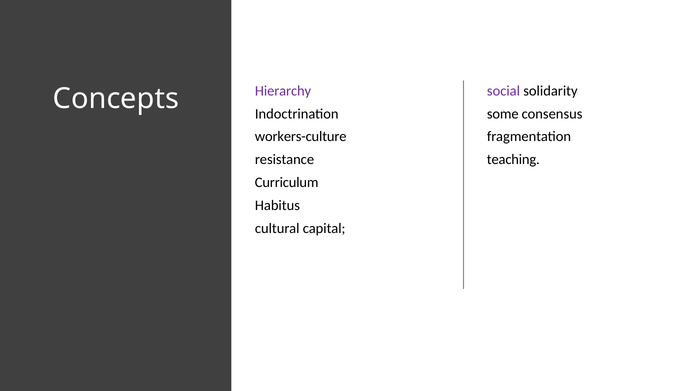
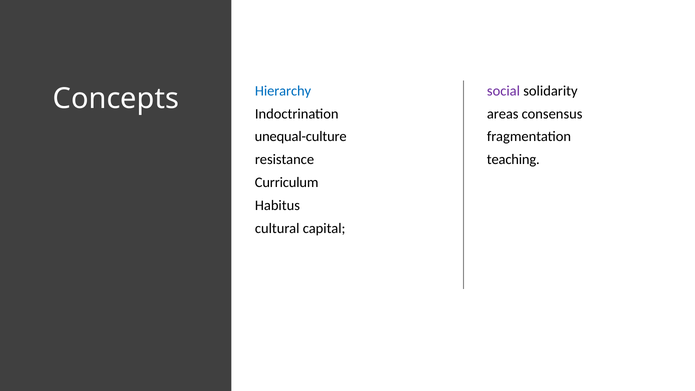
Hierarchy colour: purple -> blue (283, 91)
some: some -> areas (503, 114)
workers-culture: workers-culture -> unequal-culture (301, 137)
